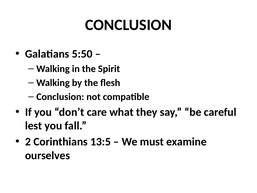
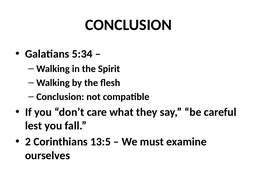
5:50: 5:50 -> 5:34 (82, 54)
